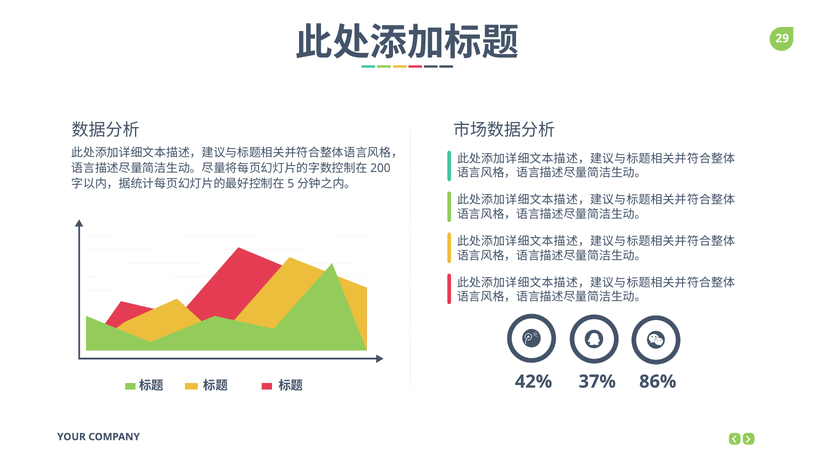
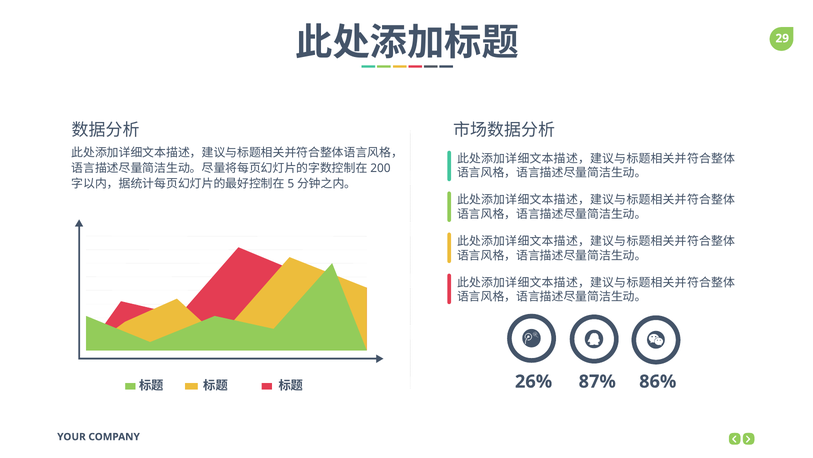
42%: 42% -> 26% (534, 381)
37%: 37% -> 87% (597, 381)
